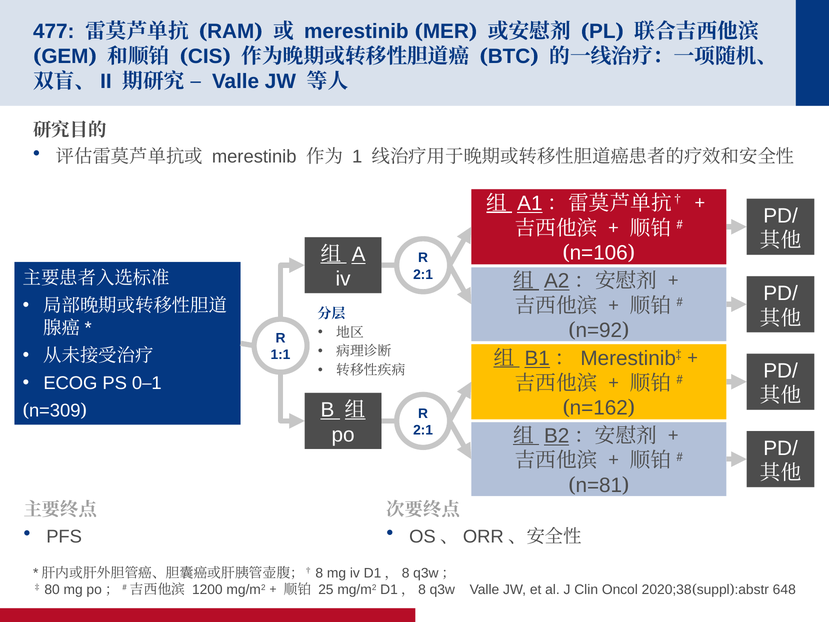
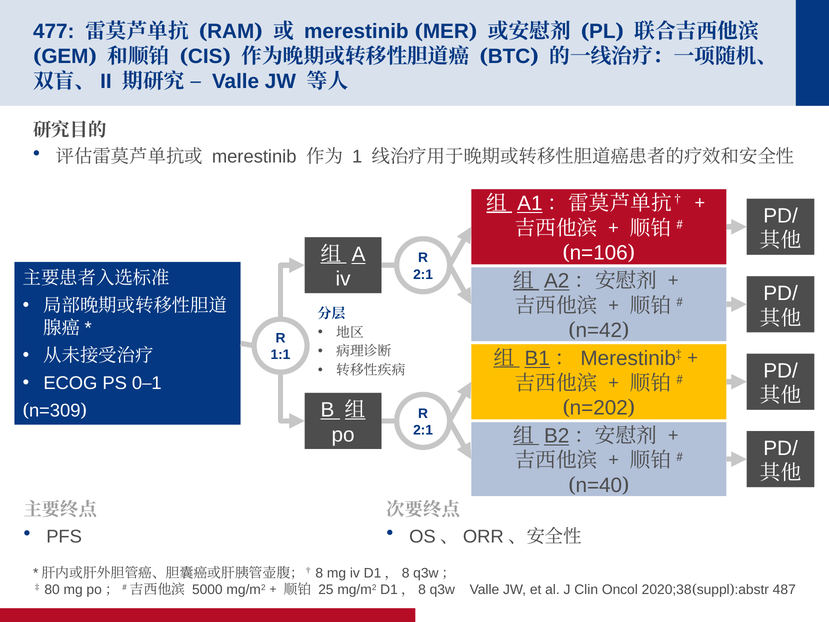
n=92: n=92 -> n=42 (599, 330)
n=162: n=162 -> n=202 (599, 408)
n=81: n=81 -> n=40 (599, 485)
1200: 1200 -> 5000 (207, 589)
648: 648 -> 487 (784, 589)
